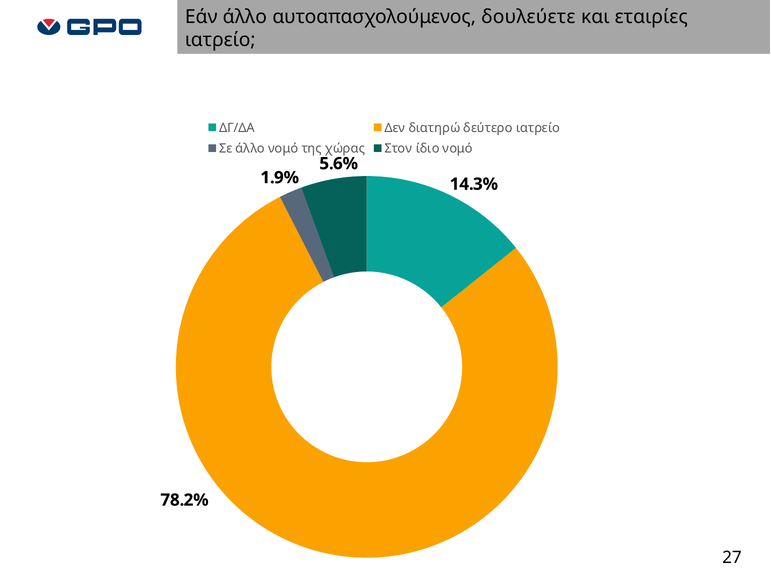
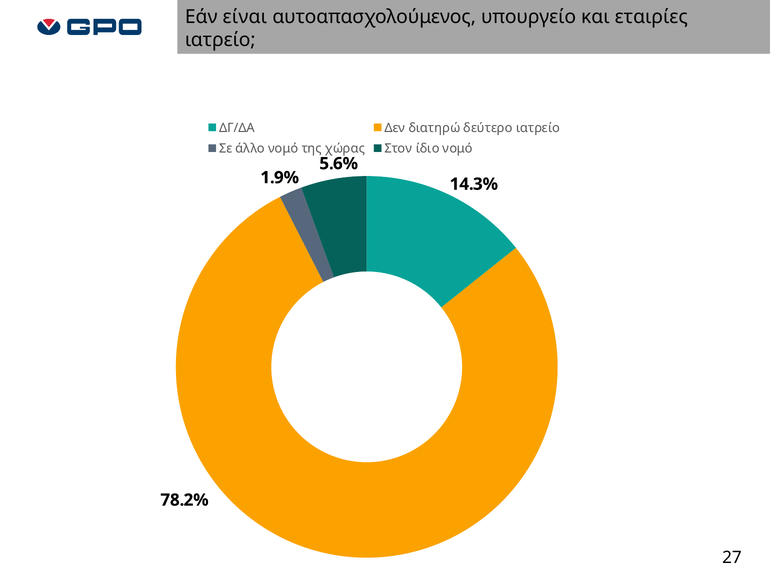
Εάν άλλο: άλλο -> είναι (245, 17)
δουλεύετε: δουλεύετε -> υπουργείο (529, 17)
